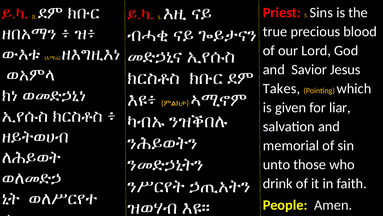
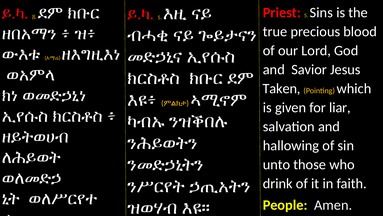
Takes: Takes -> Taken (282, 88)
memorial: memorial -> hallowing (291, 145)
